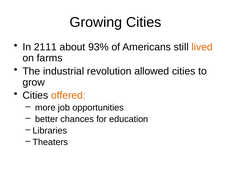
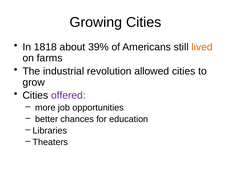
2111: 2111 -> 1818 (45, 47)
93%: 93% -> 39% (98, 47)
offered colour: orange -> purple (68, 96)
